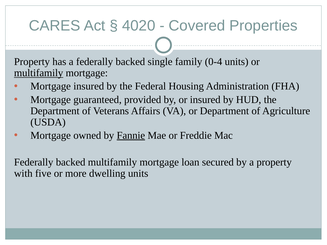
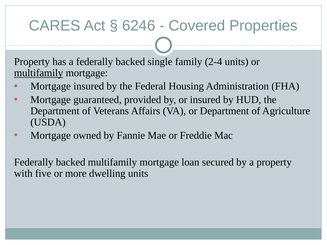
4020: 4020 -> 6246 (139, 26)
0-4: 0-4 -> 2-4 (214, 62)
Fannie underline: present -> none (131, 136)
